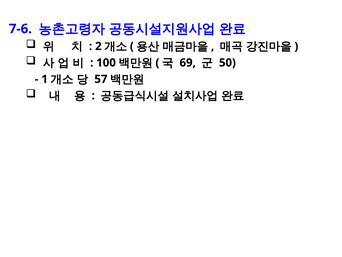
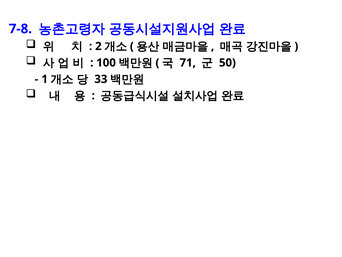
7-6: 7-6 -> 7-8 (20, 29)
69: 69 -> 71 (188, 63)
57: 57 -> 33 (101, 79)
